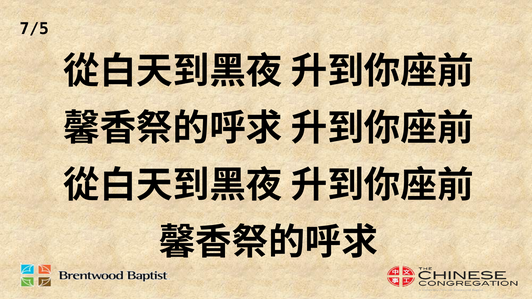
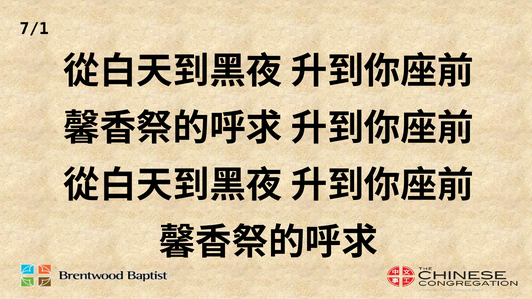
7/5: 7/5 -> 7/1 (34, 29)
